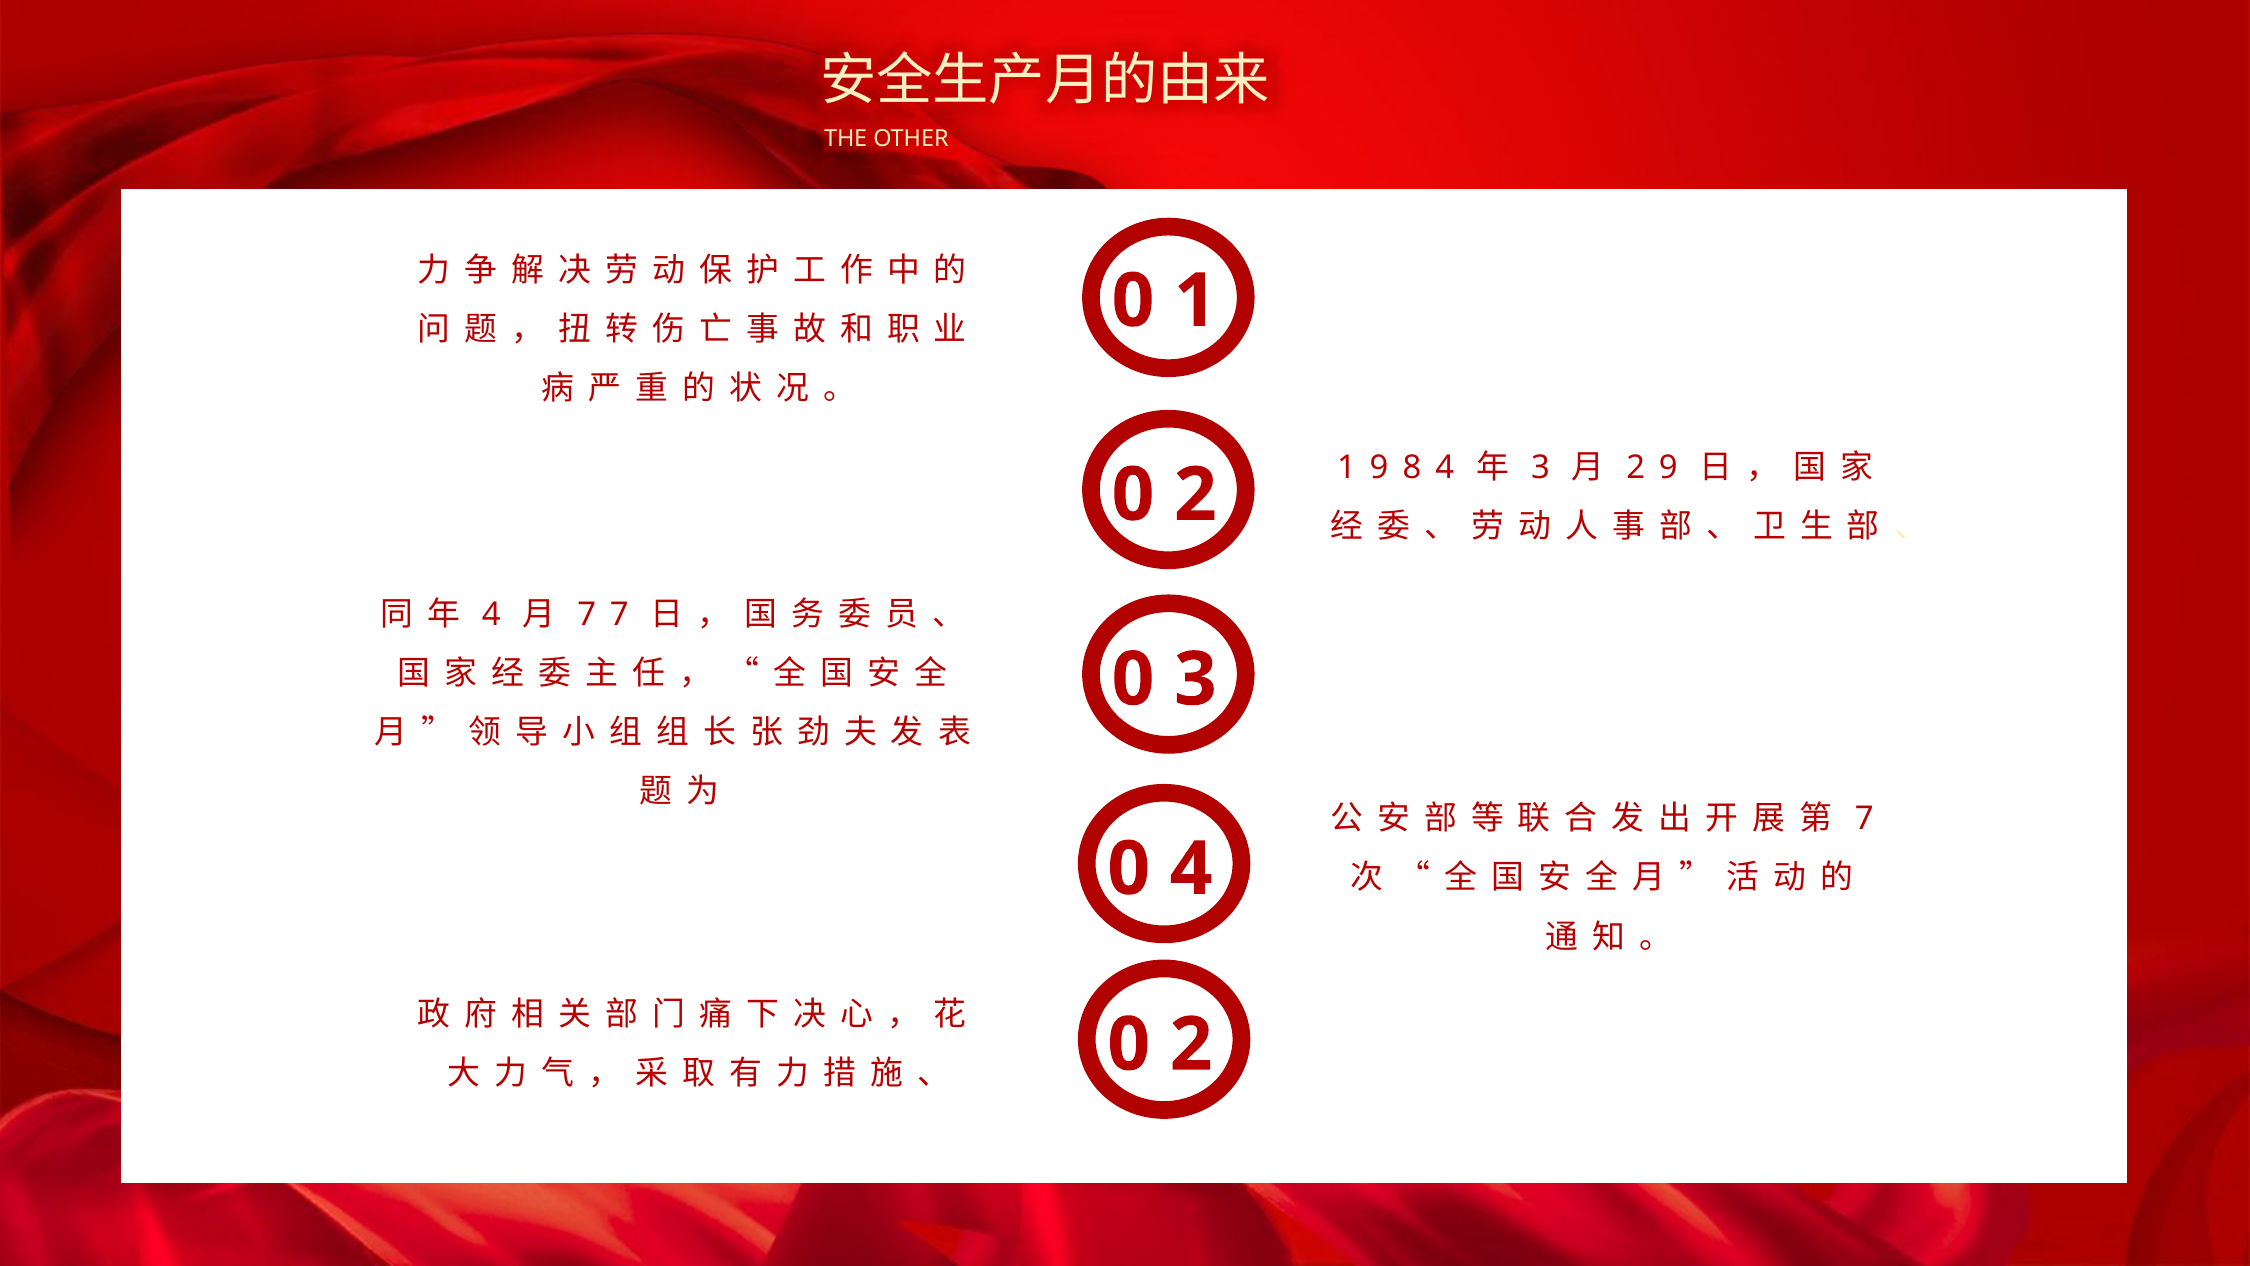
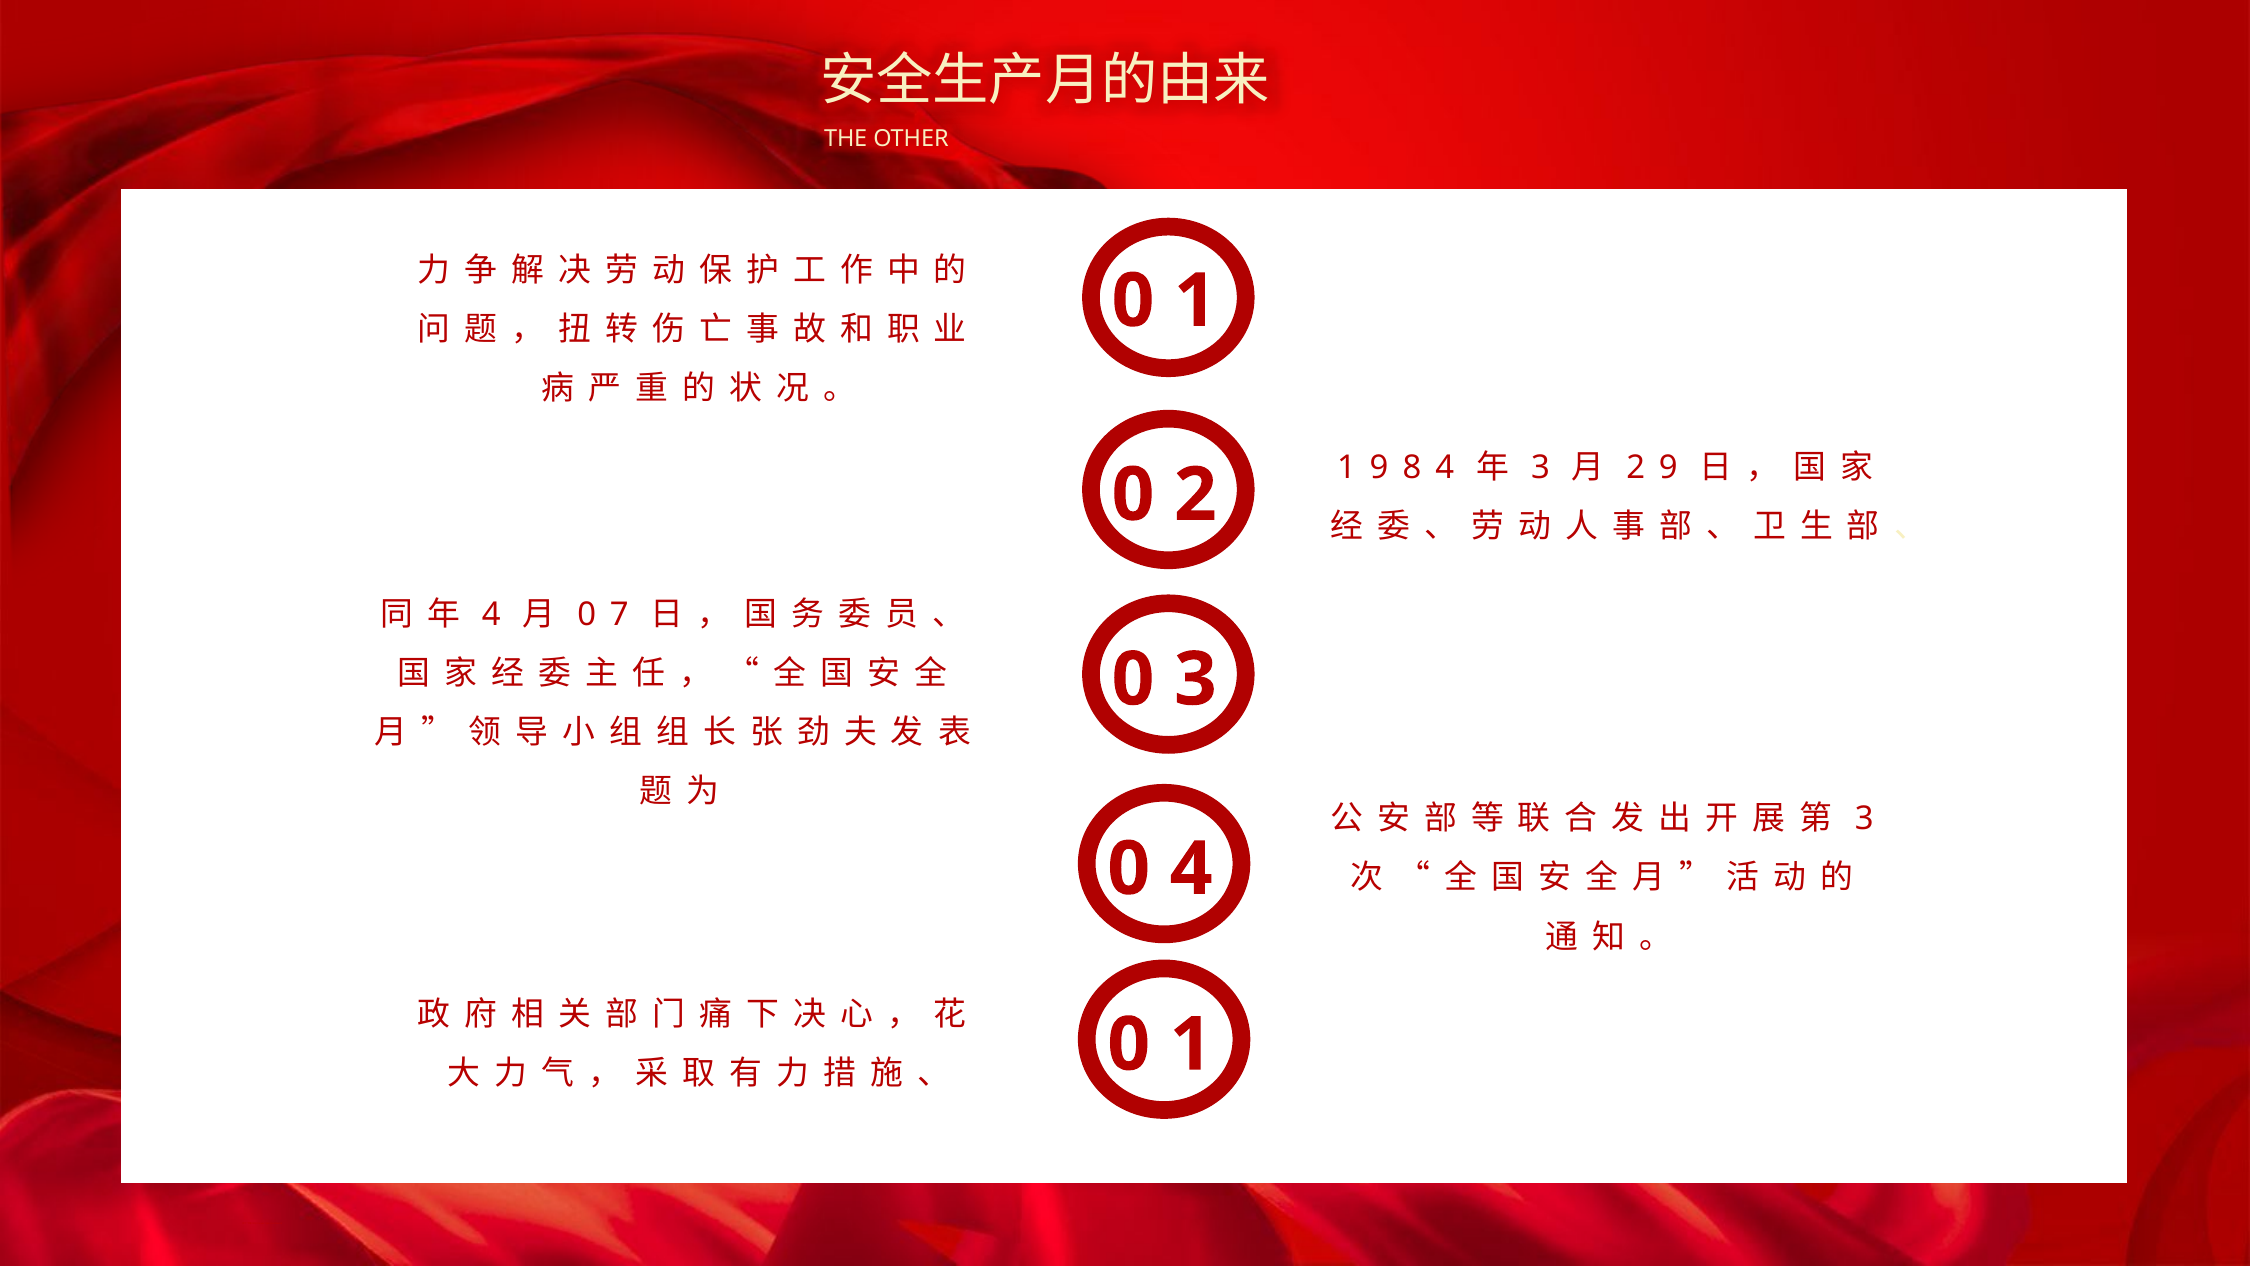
7: 7 -> 0 (587, 614)
7: 7 -> 3 (1864, 819)
2: 2 -> 1 (1191, 1045)
